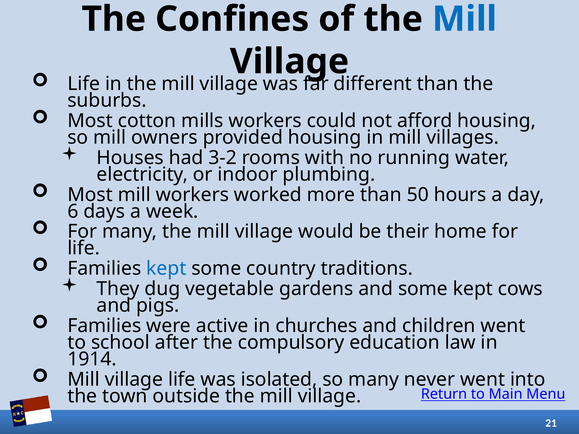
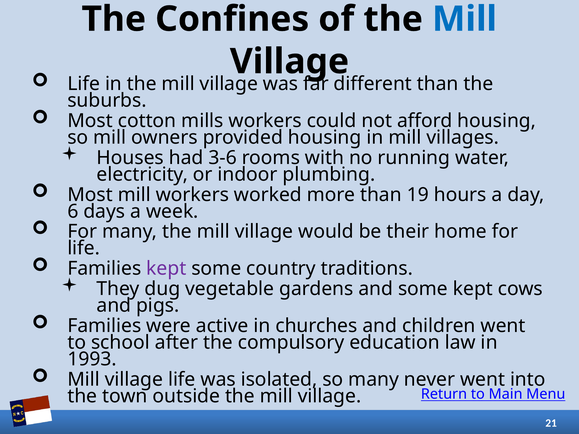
3-2: 3-2 -> 3-6 (223, 158)
50: 50 -> 19 (418, 195)
kept colour: blue -> purple (166, 269)
1914: 1914 -> 1993 (92, 359)
